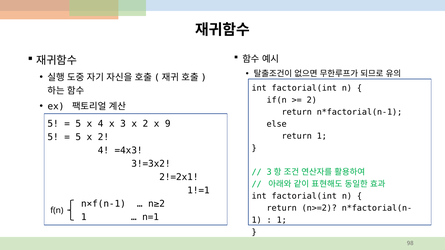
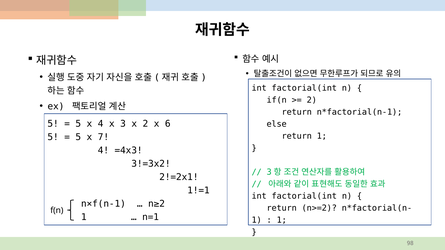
9: 9 -> 6 (168, 124)
5 x 2: 2 -> 7 (103, 137)
